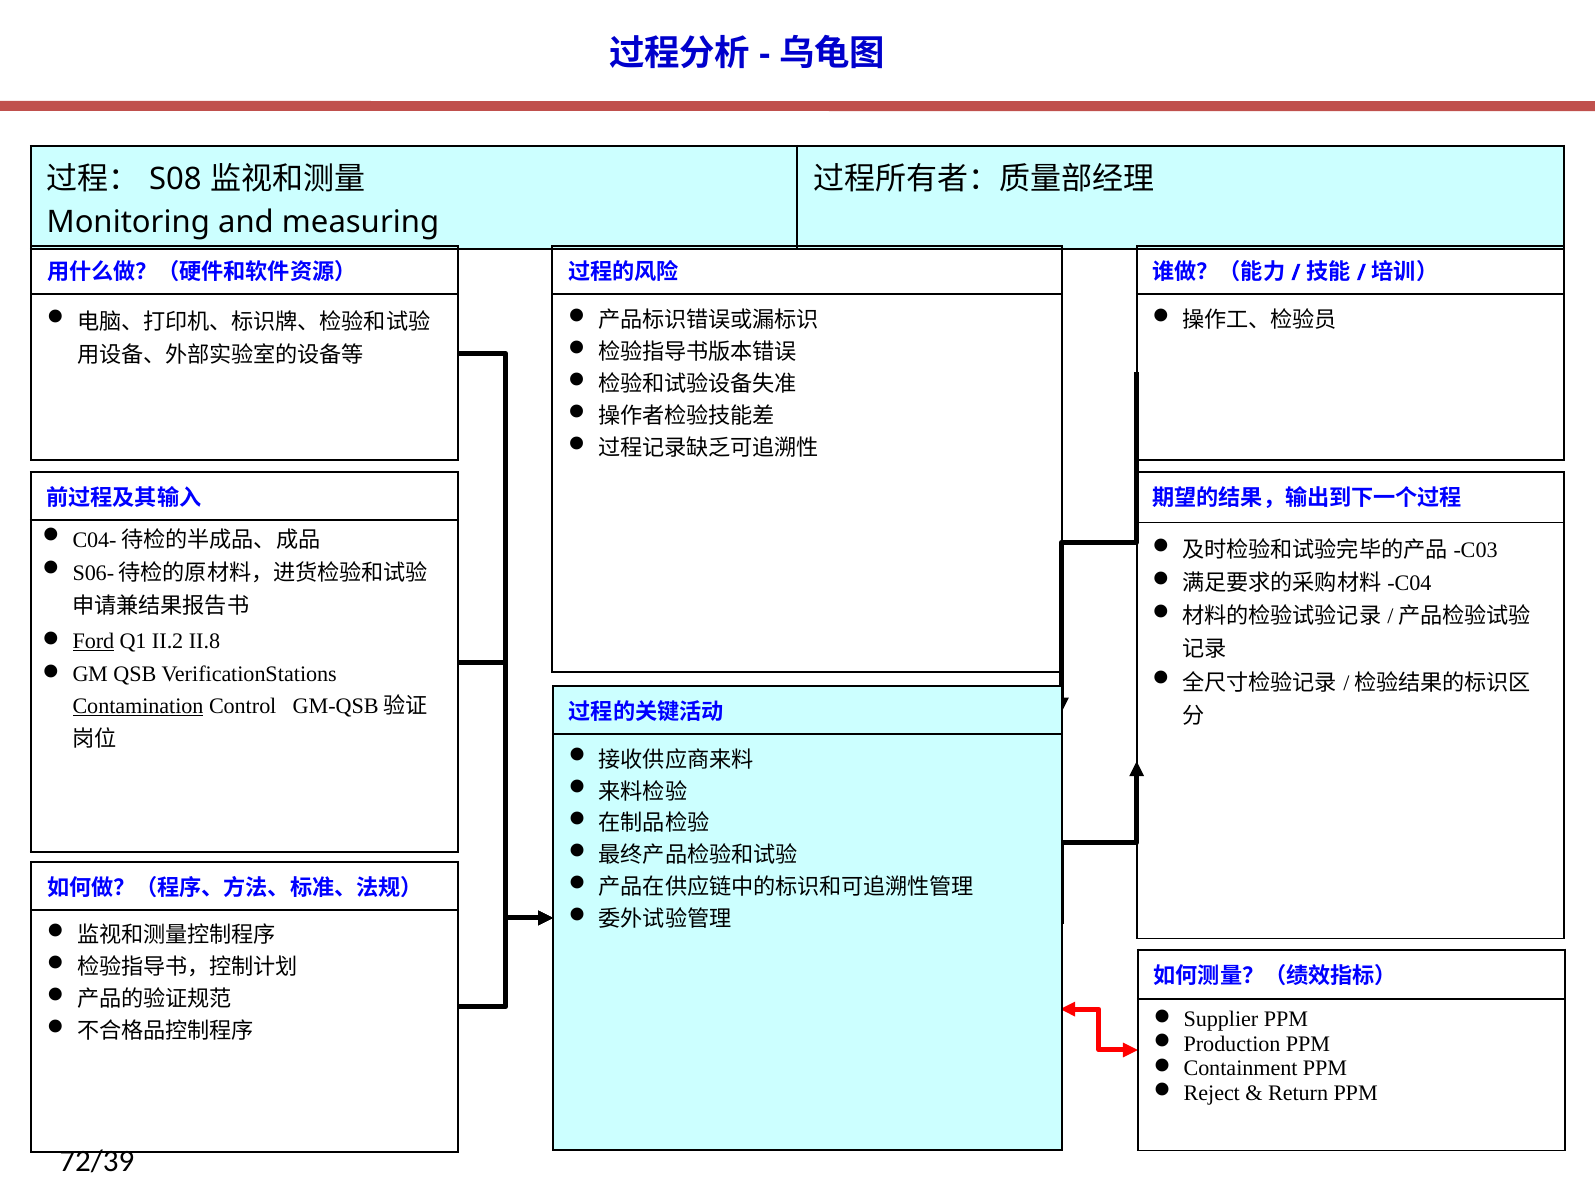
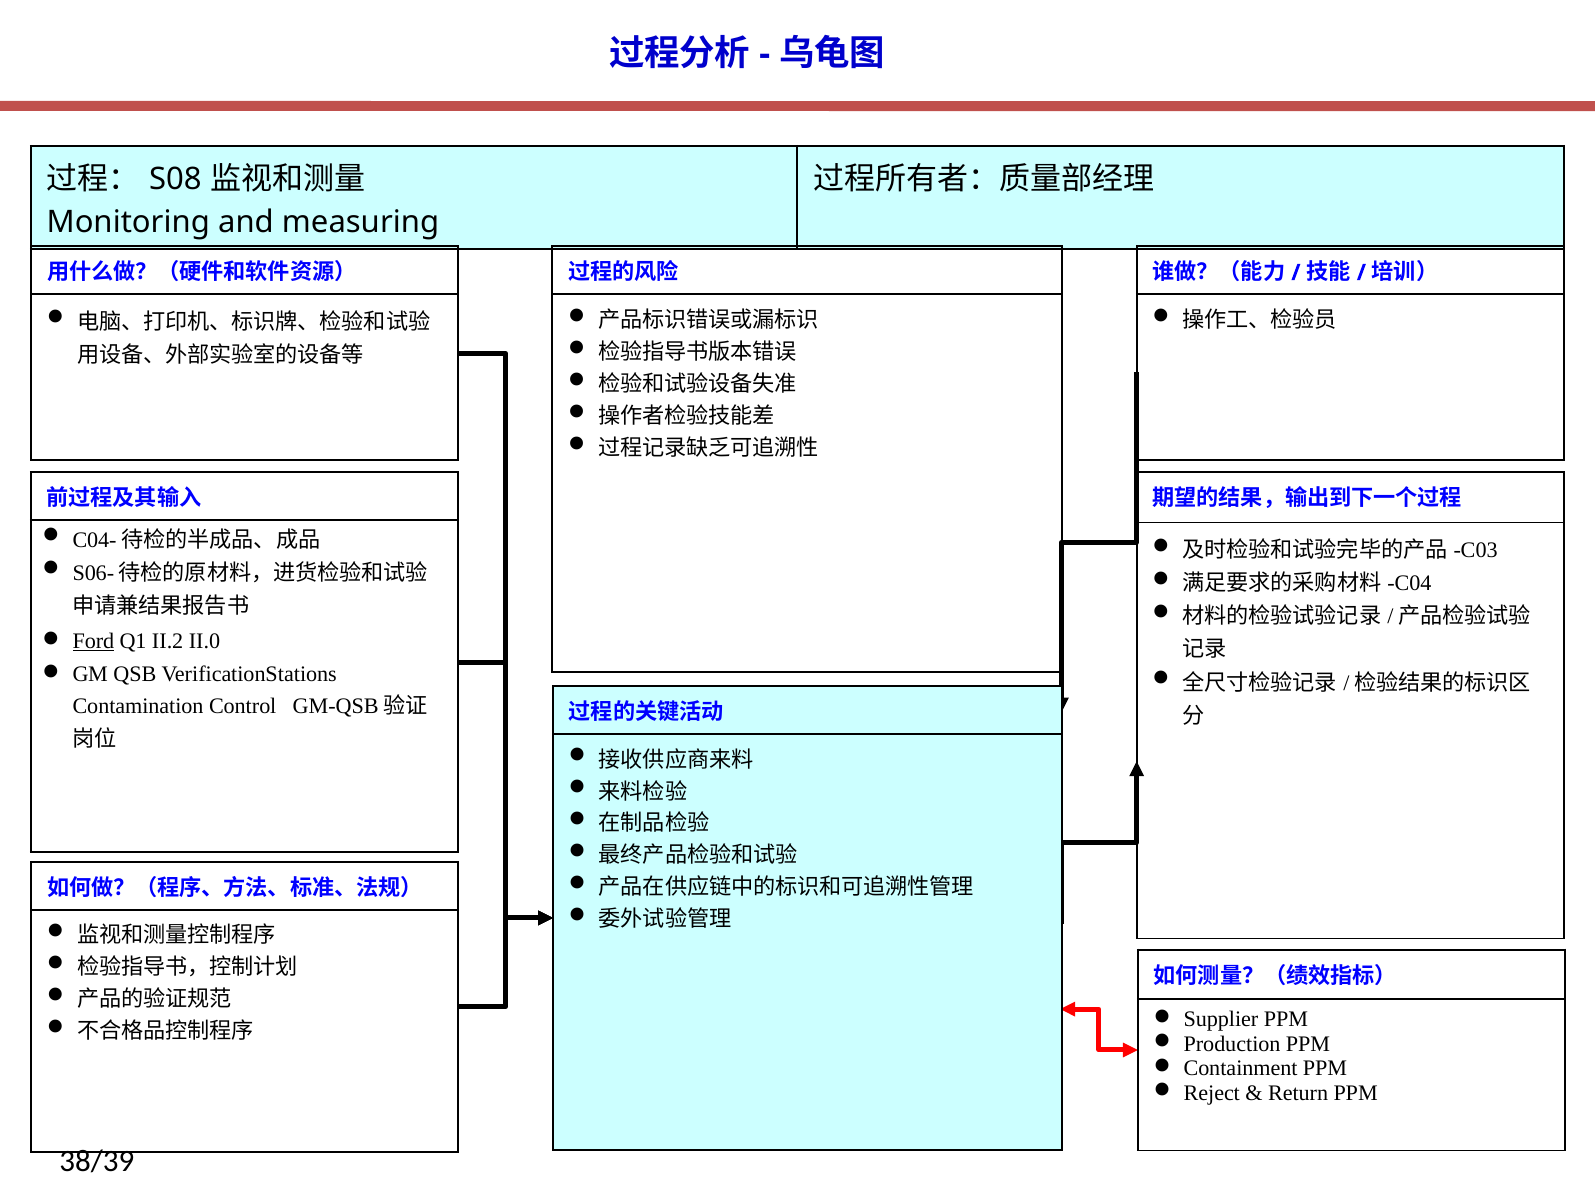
II.8: II.8 -> II.0 (204, 641)
Contamination underline: present -> none (138, 706)
72/39: 72/39 -> 38/39 (97, 1161)
